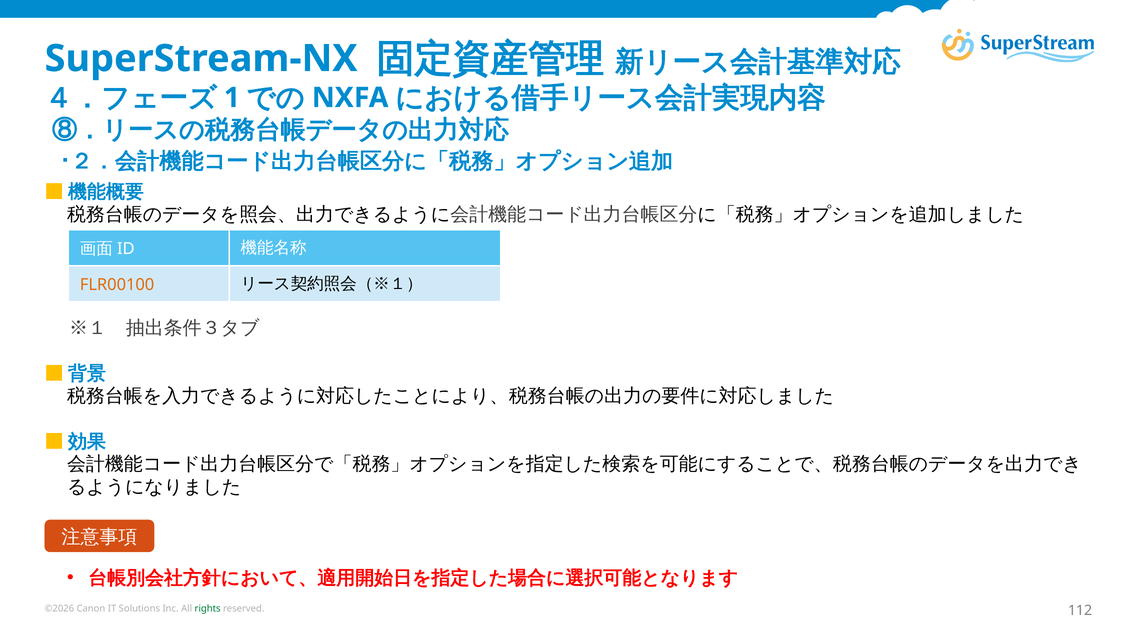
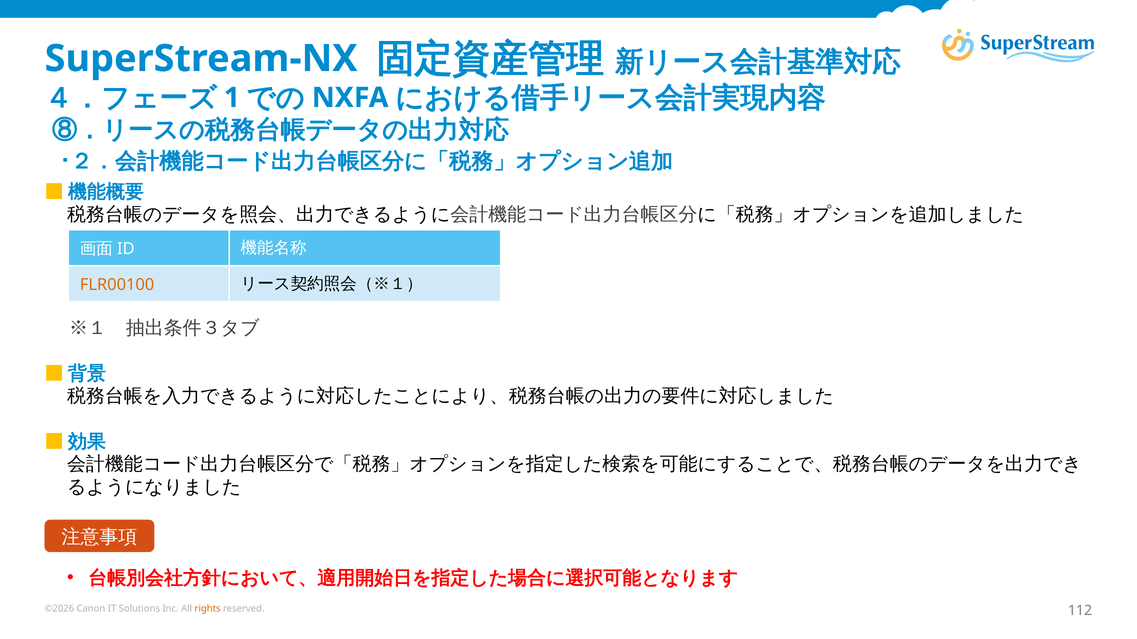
rights colour: green -> orange (208, 609)
